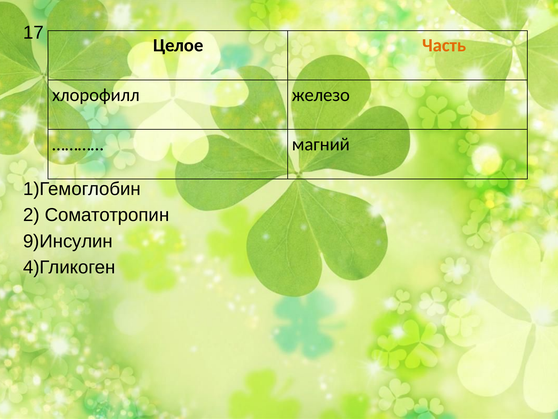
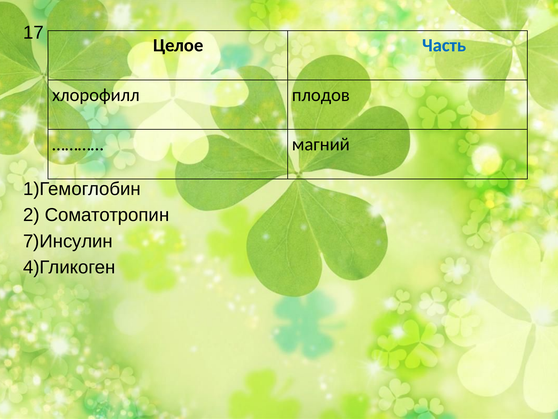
Часть colour: orange -> blue (444, 45)
железо: железо -> плодов (321, 95)
9)Инсулин: 9)Инсулин -> 7)Инсулин (68, 241)
